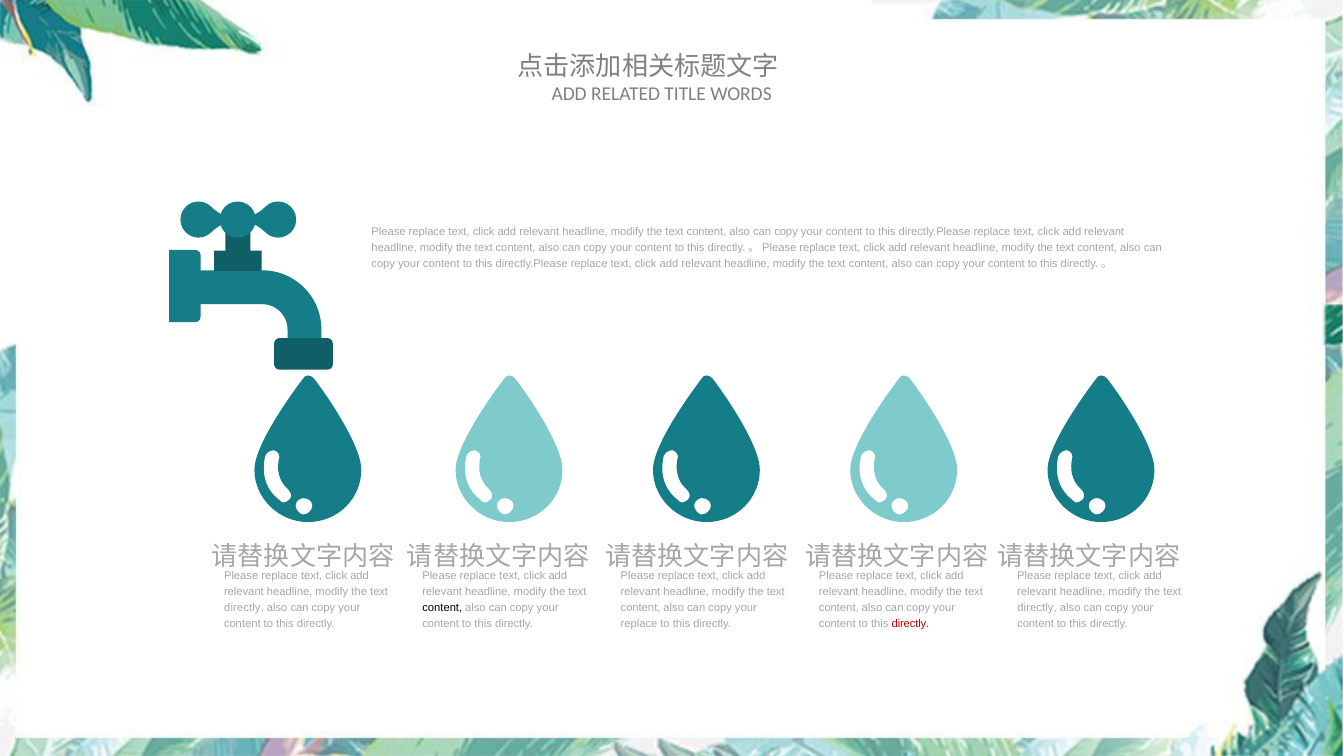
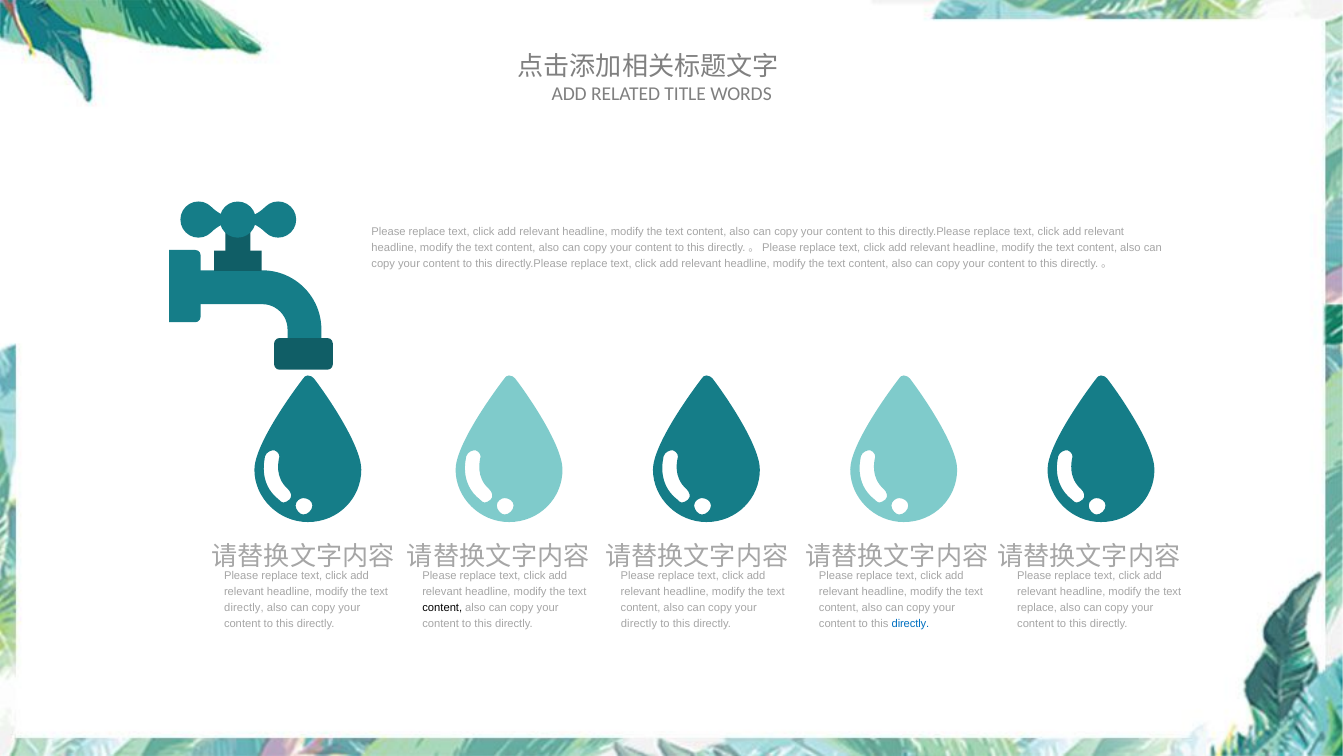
directly: directly -> replace (1037, 607)
replace: replace -> directly (639, 623)
directly colour: red -> blue (910, 623)
